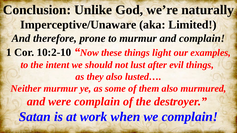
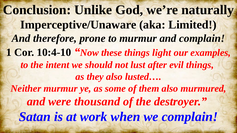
10:2-10: 10:2-10 -> 10:4-10 (54, 52)
were complain: complain -> thousand (97, 102)
